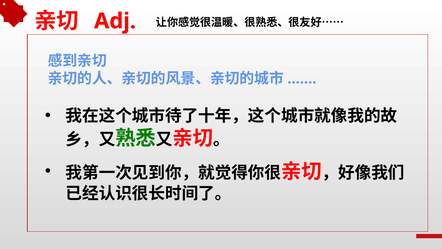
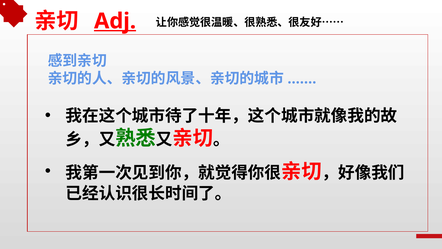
Adj underline: none -> present (115, 21)
